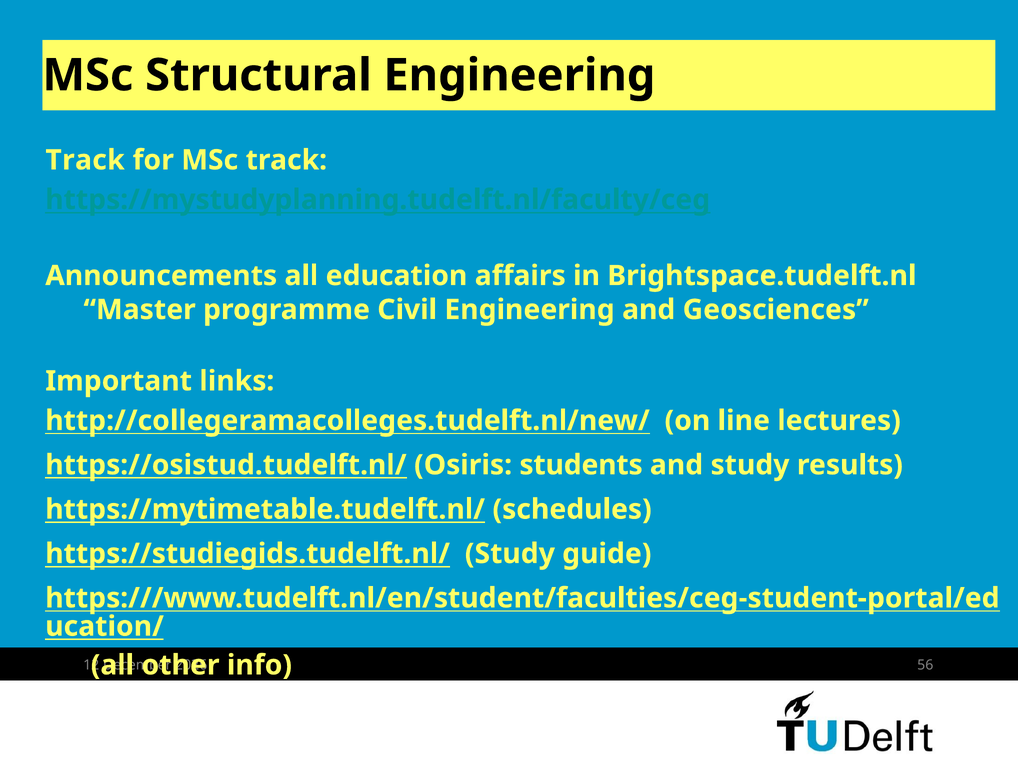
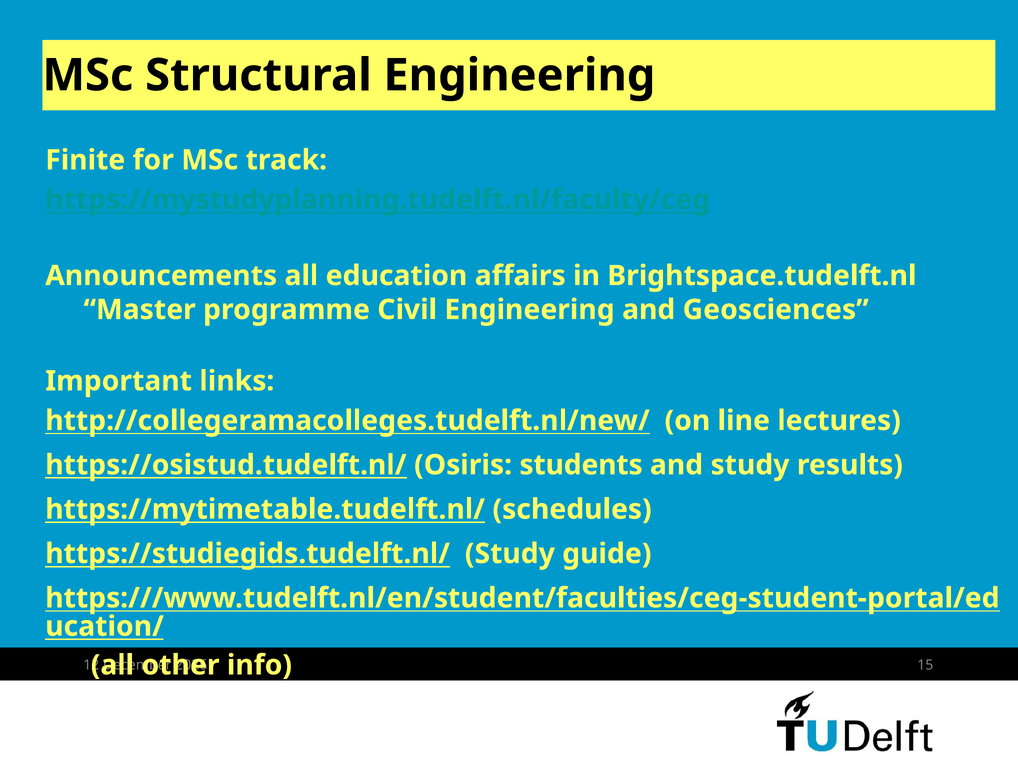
Track: Track -> Finite (85, 160)
56: 56 -> 15 (925, 664)
